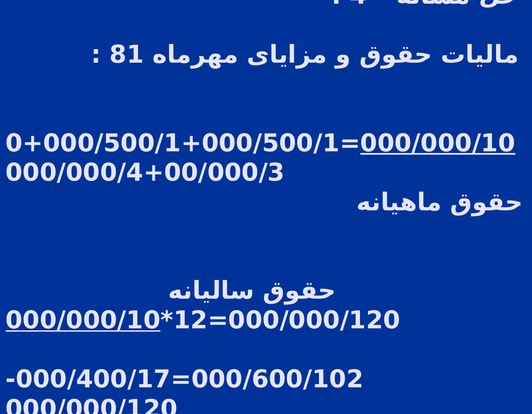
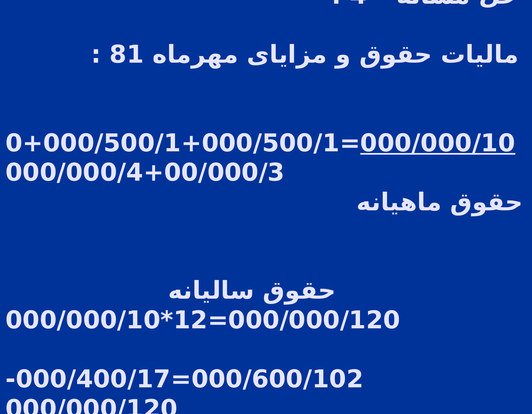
000/000/10 underline: present -> none (83, 321)
